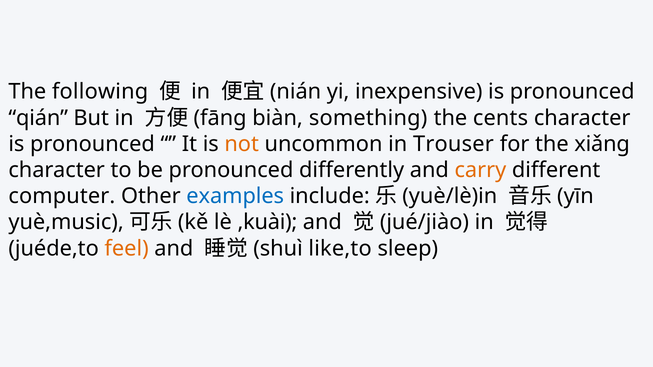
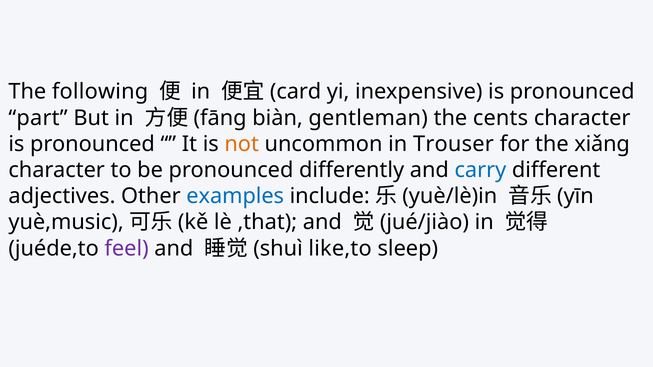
nián: nián -> card (296, 92)
qián: qián -> part (38, 118)
something: something -> gentleman (368, 118)
carry colour: orange -> blue (480, 170)
computer: computer -> adjectives (62, 196)
,kuài: ,kuài -> ,that (267, 222)
feel colour: orange -> purple (127, 249)
